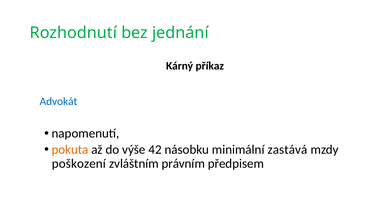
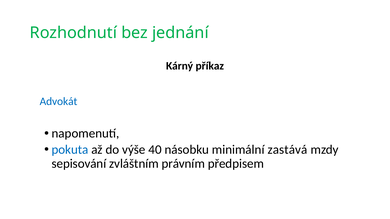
pokuta colour: orange -> blue (70, 150)
42: 42 -> 40 (155, 150)
poškození: poškození -> sepisování (79, 164)
